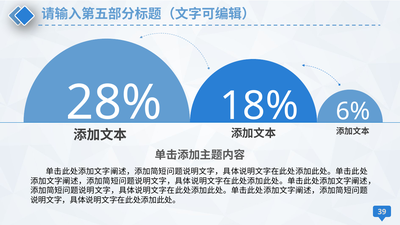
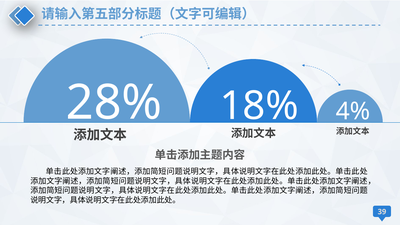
6%: 6% -> 4% (353, 112)
